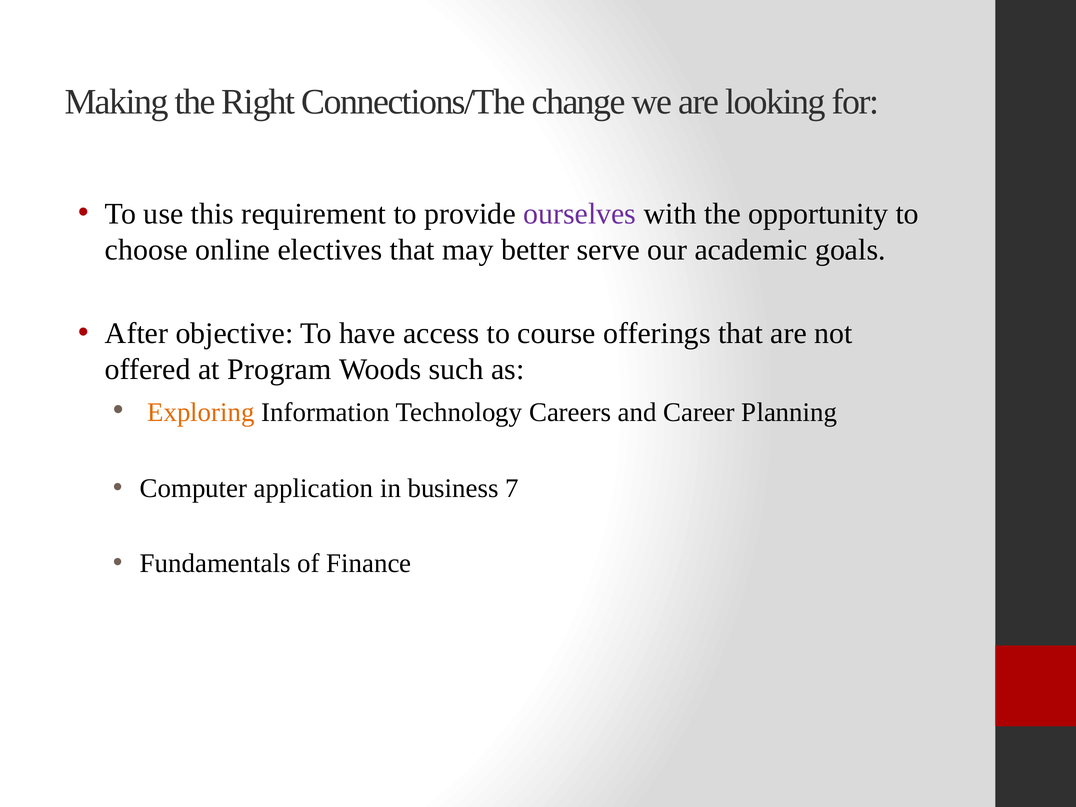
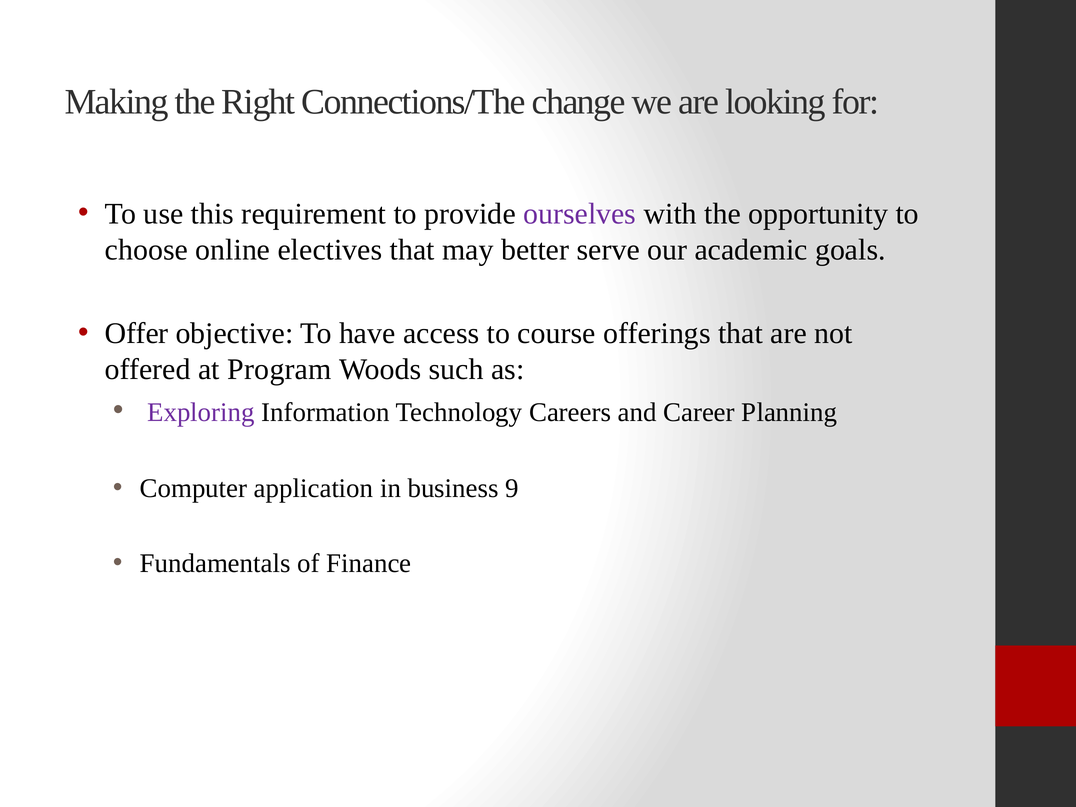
After: After -> Offer (137, 333)
Exploring colour: orange -> purple (201, 412)
7: 7 -> 9 (512, 488)
